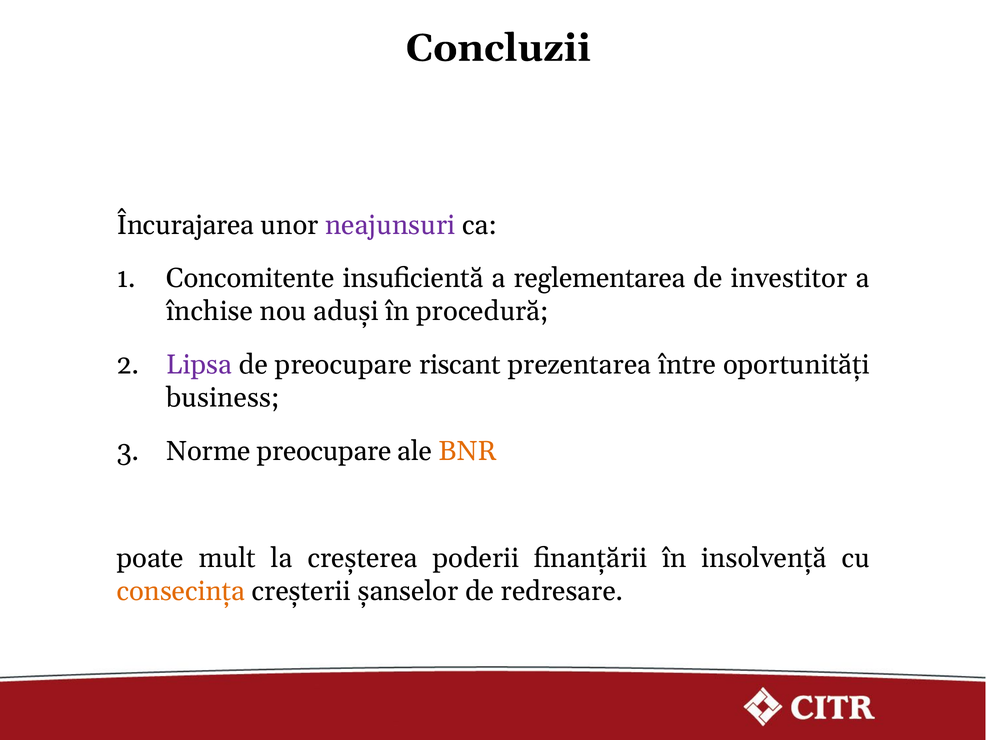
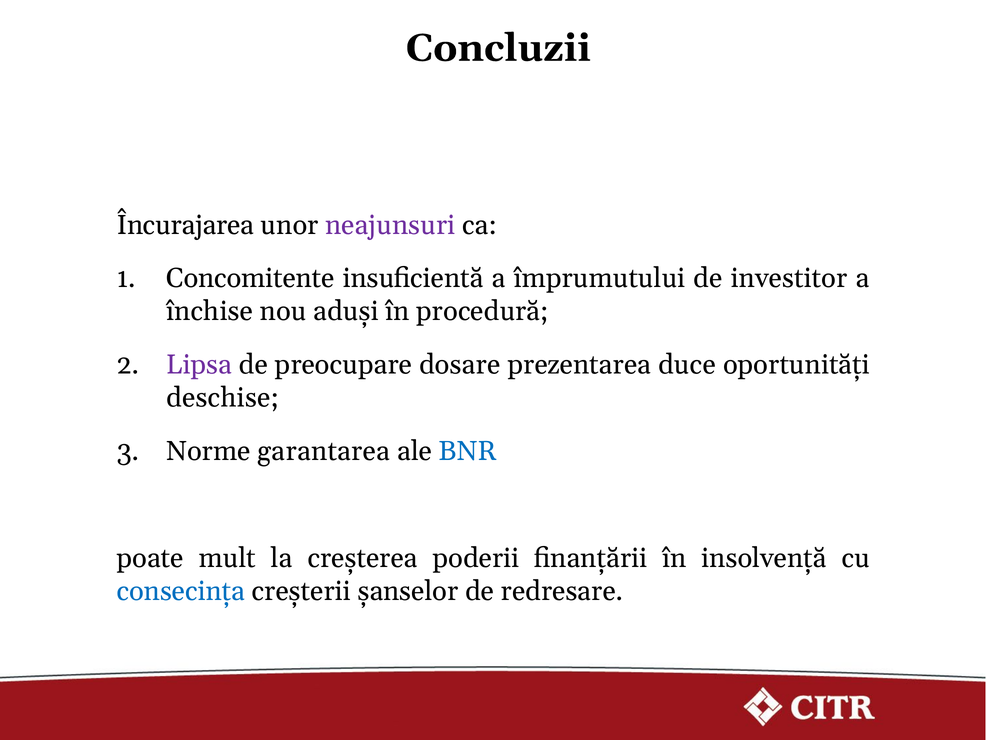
reglementarea: reglementarea -> împrumutului (600, 279)
riscant: riscant -> dosare (460, 365)
între: între -> duce (687, 365)
business: business -> deschise (223, 398)
Norme preocupare: preocupare -> garantarea (324, 451)
BNR colour: orange -> blue (468, 451)
consecința colour: orange -> blue (181, 591)
